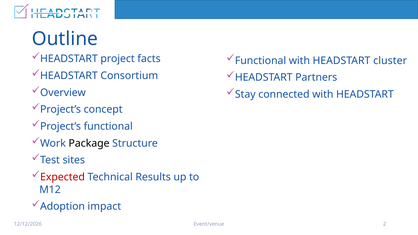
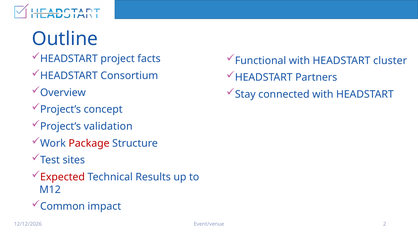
Project’s functional: functional -> validation (108, 126)
Package colour: black -> red (89, 143)
Adoption: Adoption -> Common (63, 207)
